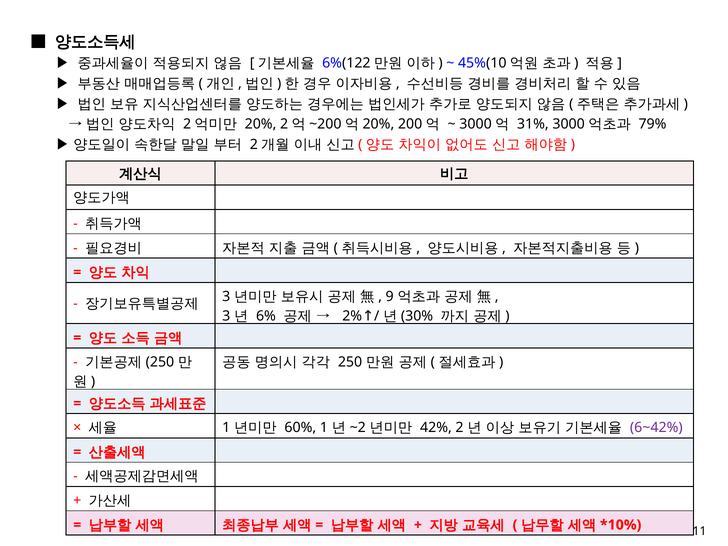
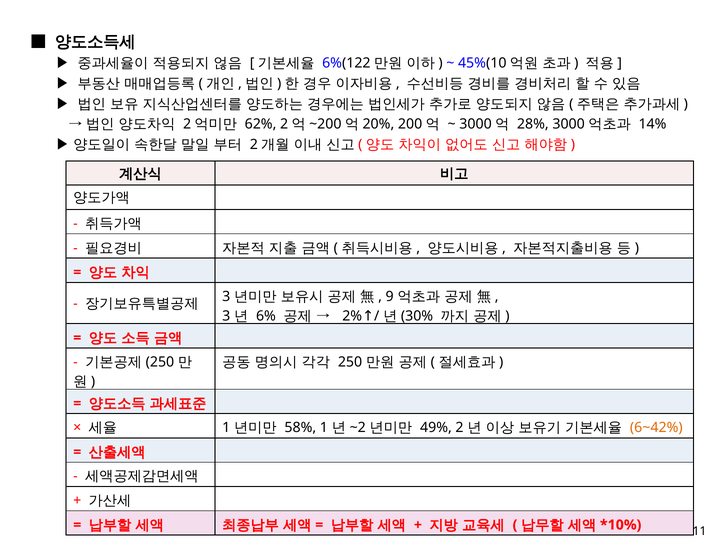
20%: 20% -> 62% (261, 124)
31%: 31% -> 28% (533, 124)
79%: 79% -> 14% (653, 124)
60%: 60% -> 58% (300, 428)
42%: 42% -> 49% (436, 428)
6~42% colour: purple -> orange (656, 428)
